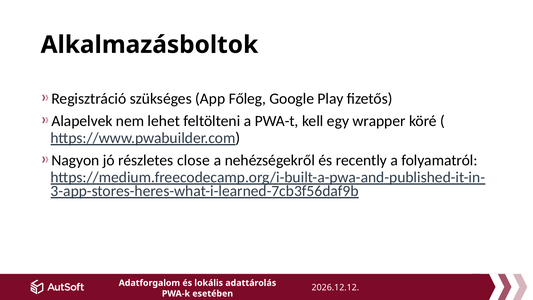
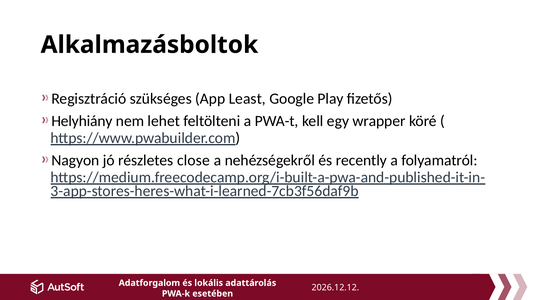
Főleg: Főleg -> Least (247, 98)
Alapelvek: Alapelvek -> Helyhiány (82, 121)
